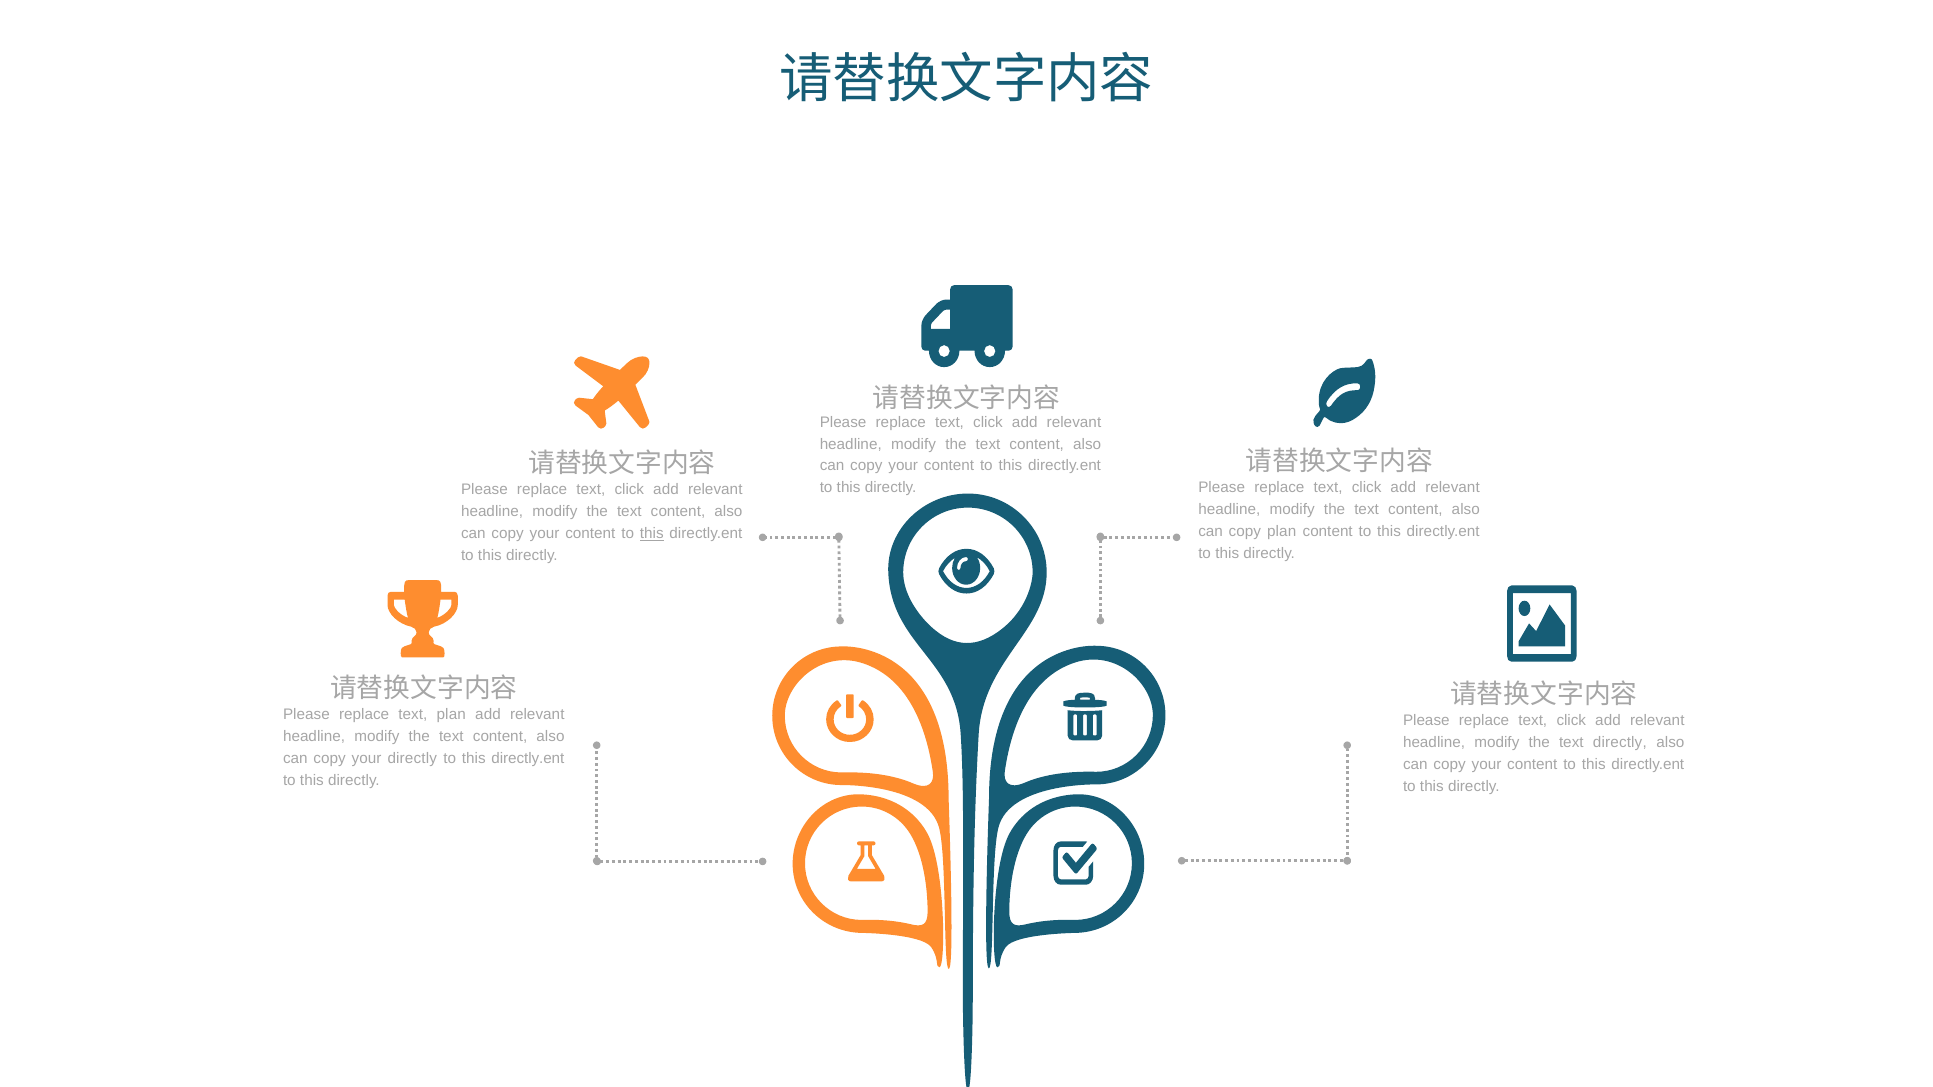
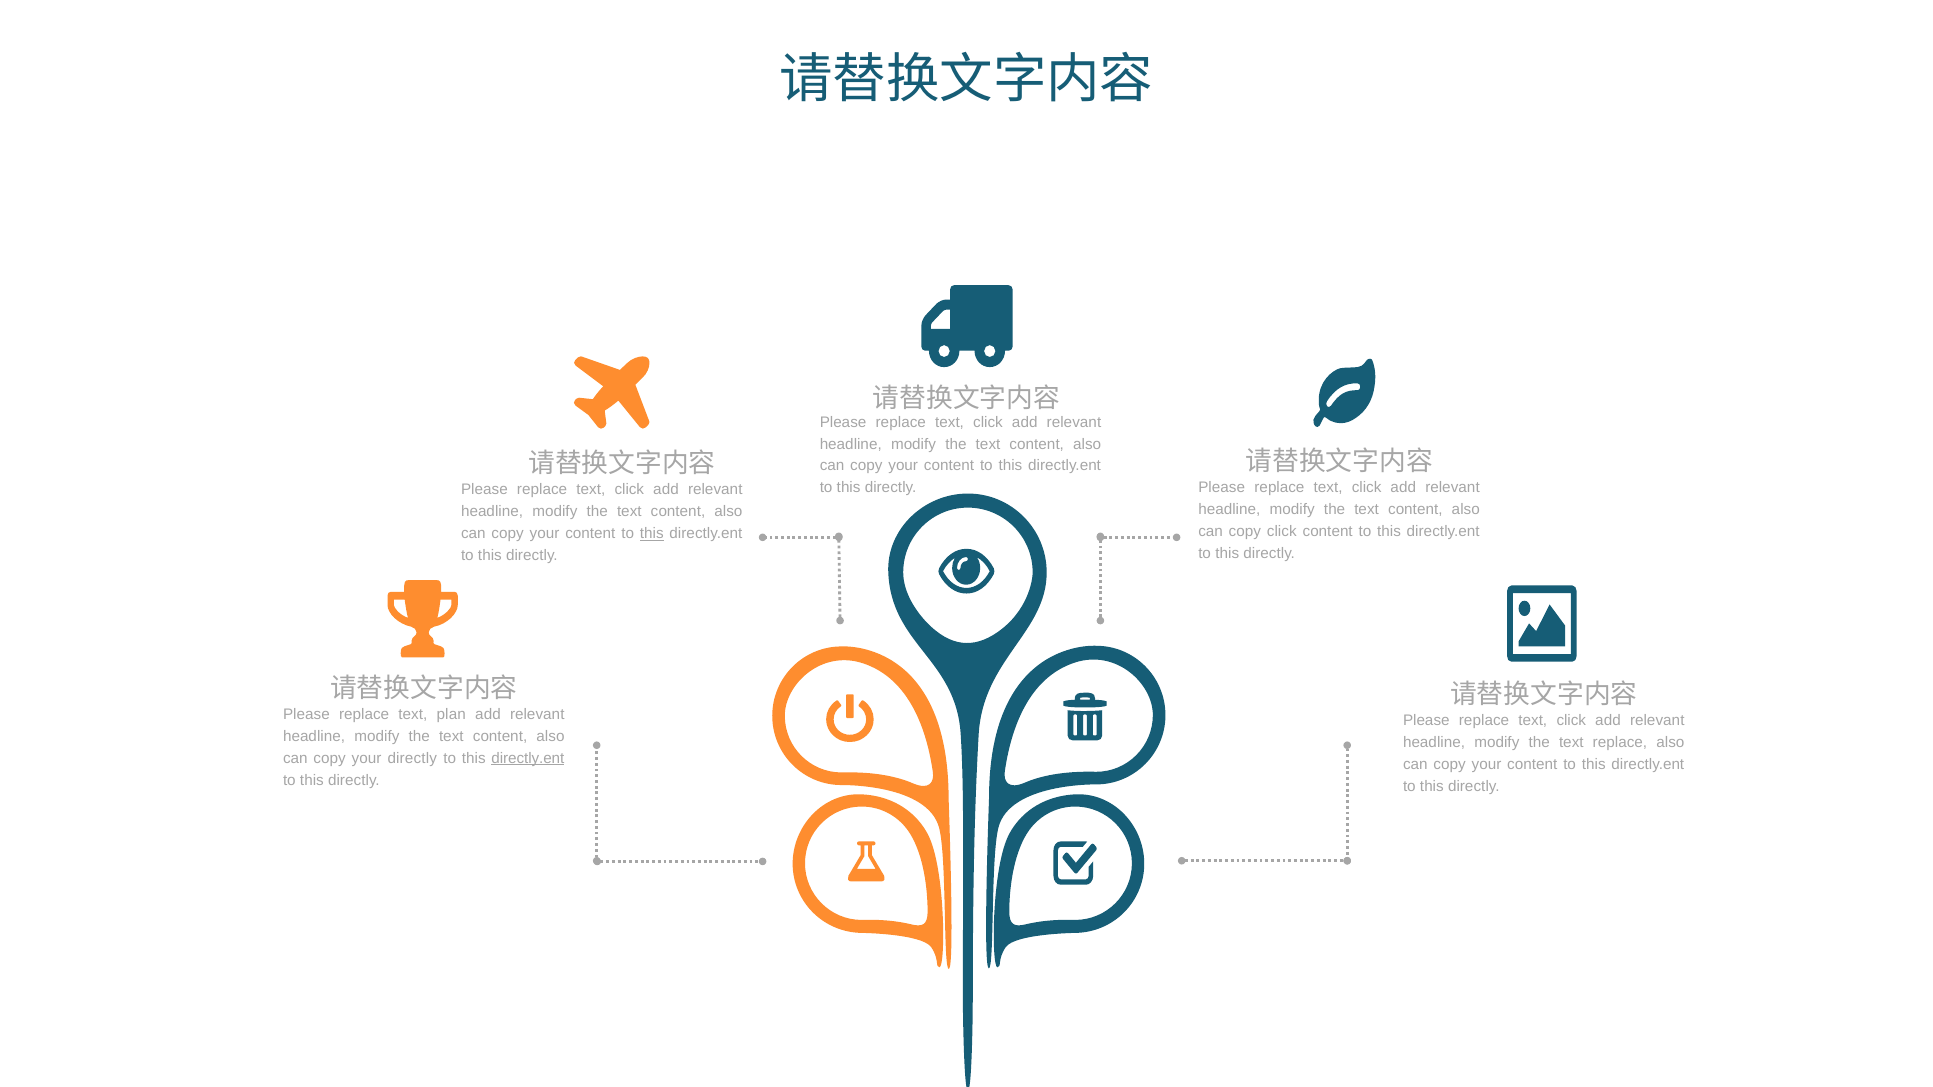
copy plan: plan -> click (1282, 532)
text directly: directly -> replace (1620, 742)
directly.ent underline: none -> present (528, 758)
